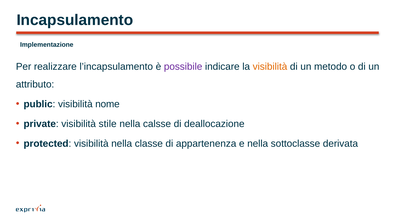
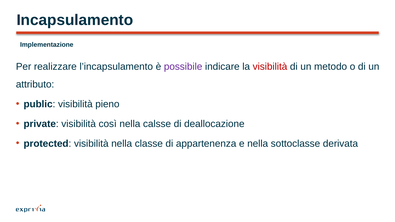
visibilità colour: orange -> red (270, 67)
nome: nome -> pieno (107, 104)
stile: stile -> così (108, 124)
